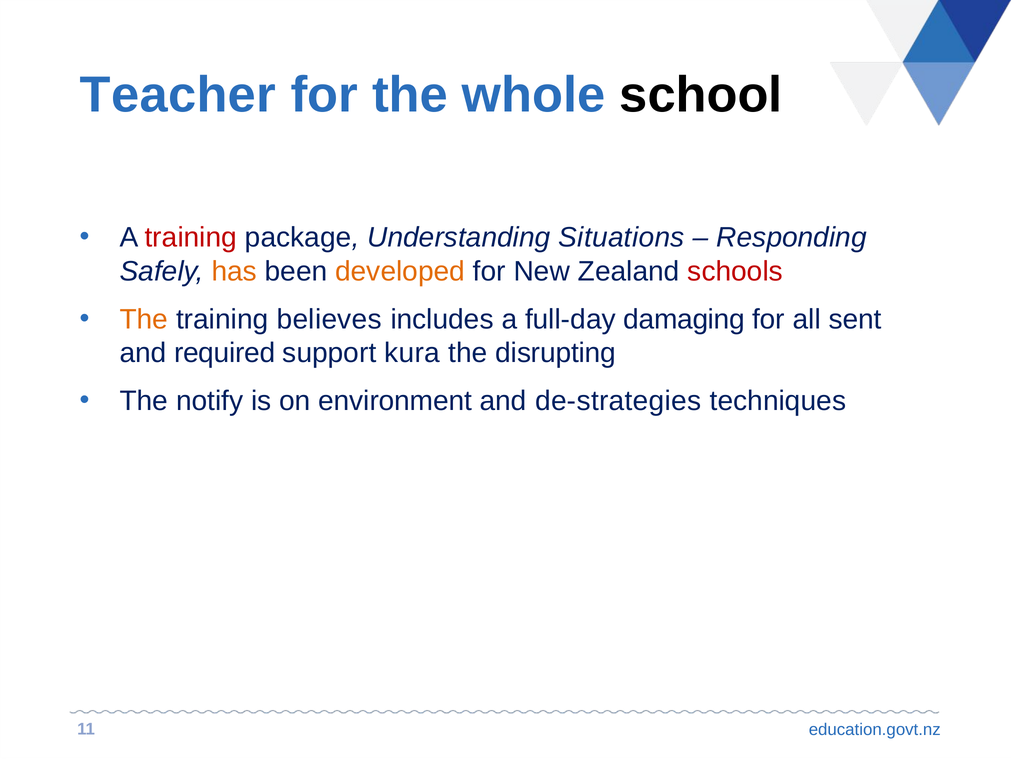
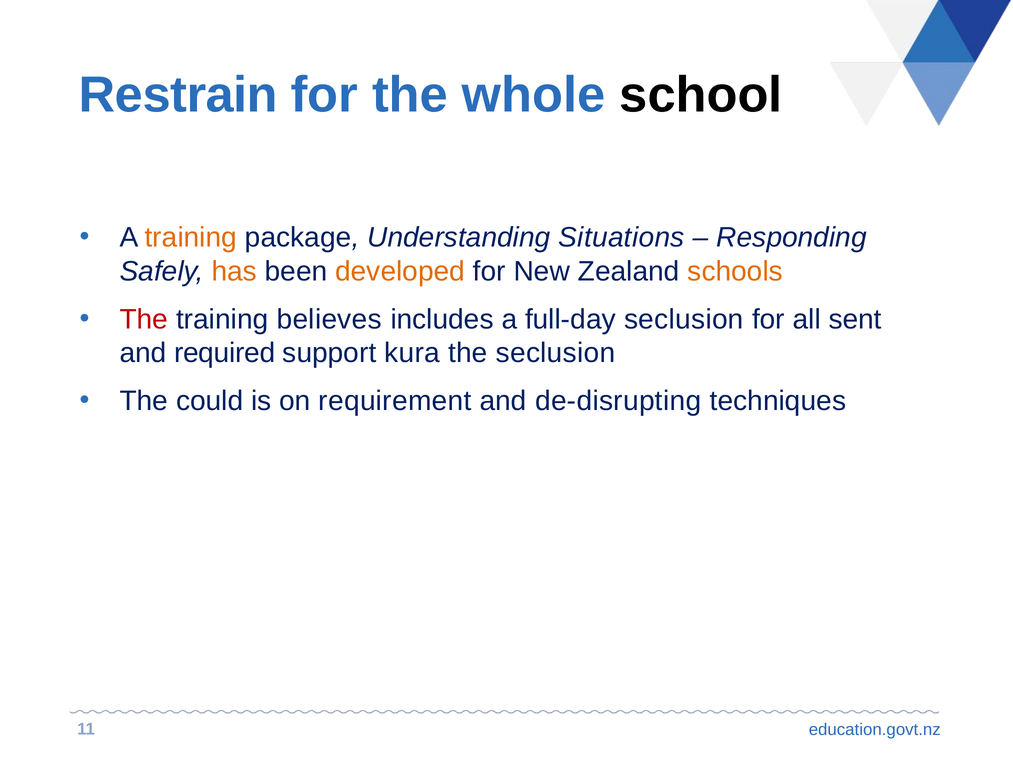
Teacher: Teacher -> Restrain (178, 95)
training colour: red -> orange (191, 238)
schools colour: red -> orange (735, 271)
The colour: orange -> red (144, 319)
full-day damaging: damaging -> seclusion (684, 319)
the disrupting: disrupting -> seclusion (556, 353)
notify: notify -> could (210, 401)
environment: environment -> requirement (395, 401)
de-strategies: de-strategies -> de-disrupting (618, 401)
